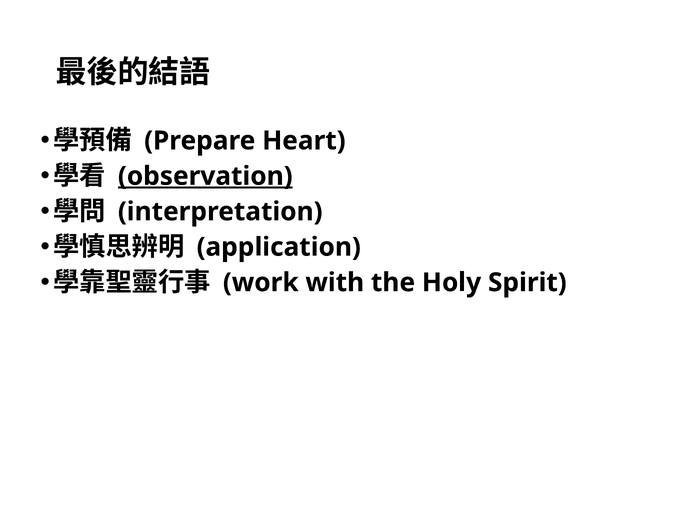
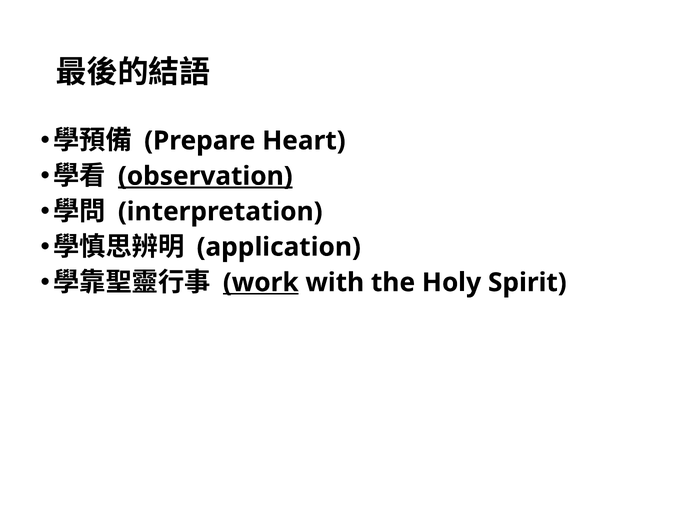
work underline: none -> present (261, 283)
